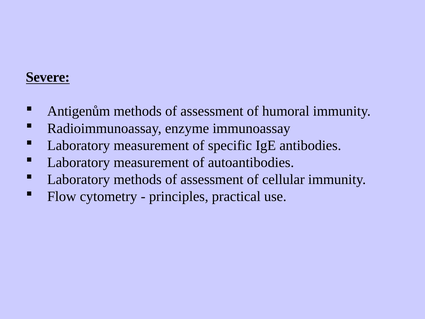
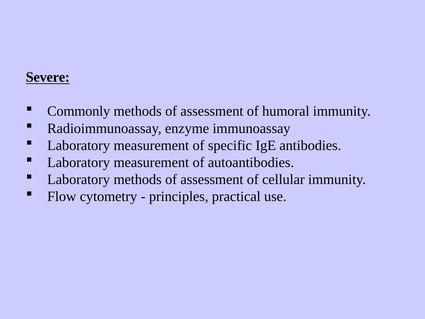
Antigenům: Antigenům -> Commonly (79, 111)
